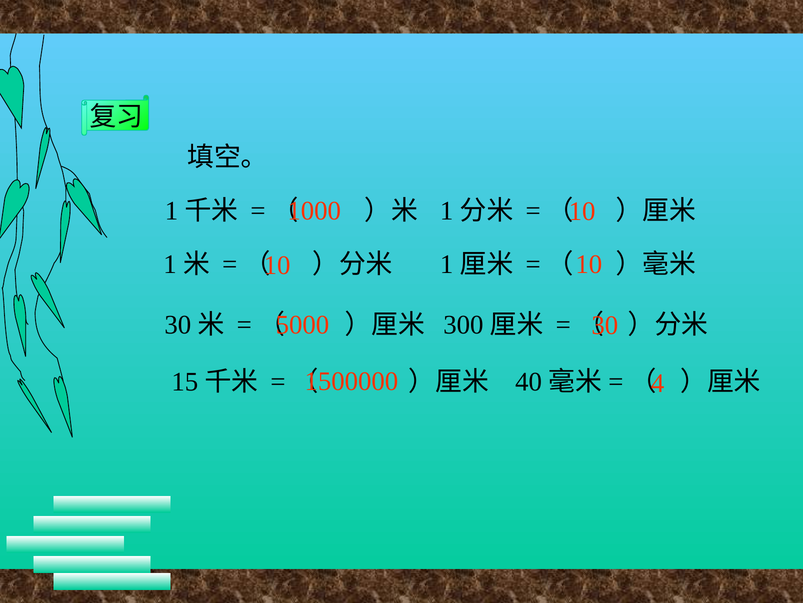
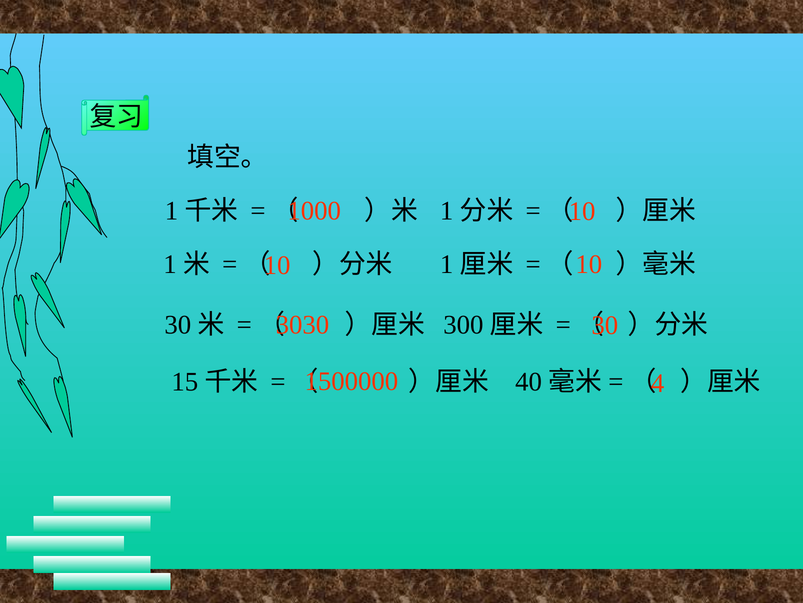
5000: 5000 -> 3030 (302, 324)
